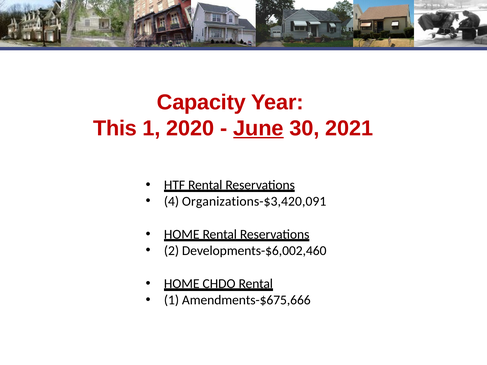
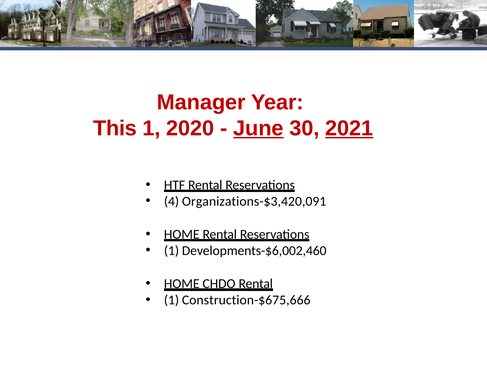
Capacity: Capacity -> Manager (201, 103)
2021 underline: none -> present (349, 128)
2: 2 -> 1 (171, 251)
Amendments-$675,666: Amendments-$675,666 -> Construction-$675,666 (246, 300)
